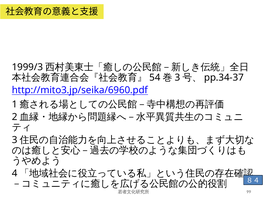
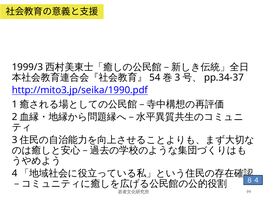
http://mito3.jp/seika/6960.pdf: http://mito3.jp/seika/6960.pdf -> http://mito3.jp/seika/1990.pdf (80, 90)
